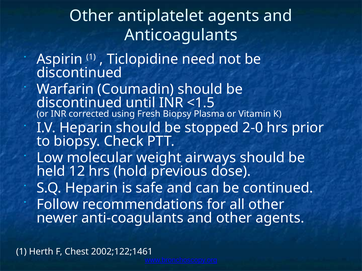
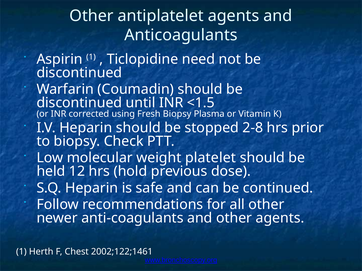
2-0: 2-0 -> 2-8 (253, 128)
airways: airways -> platelet (211, 158)
